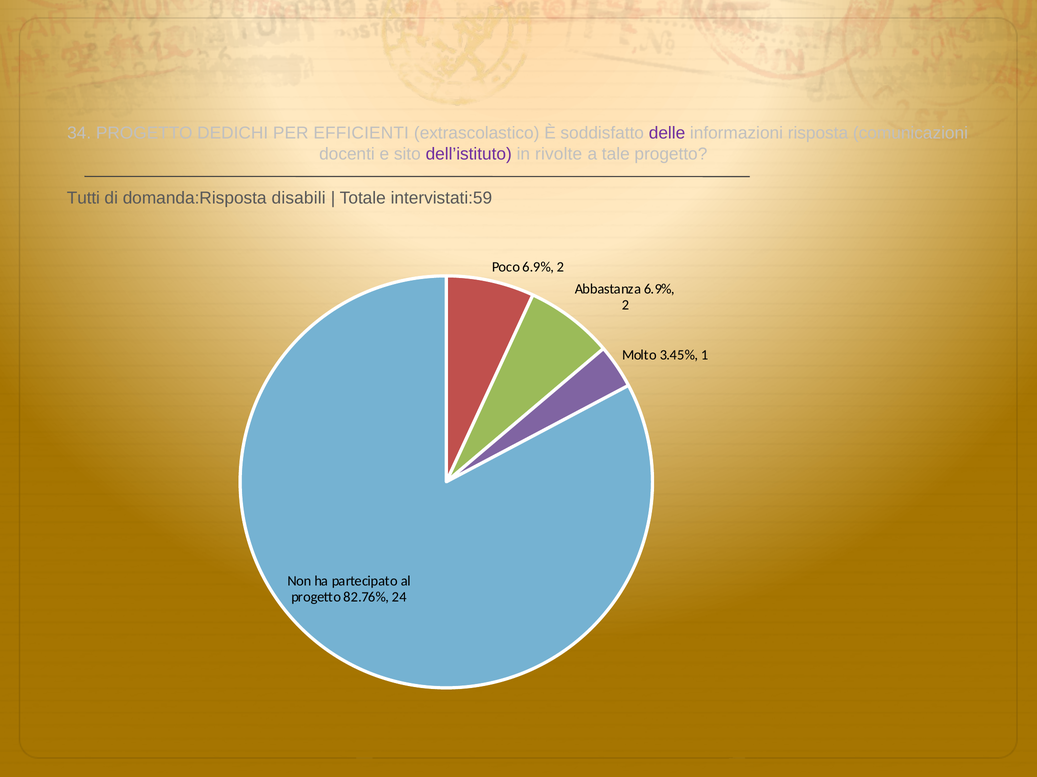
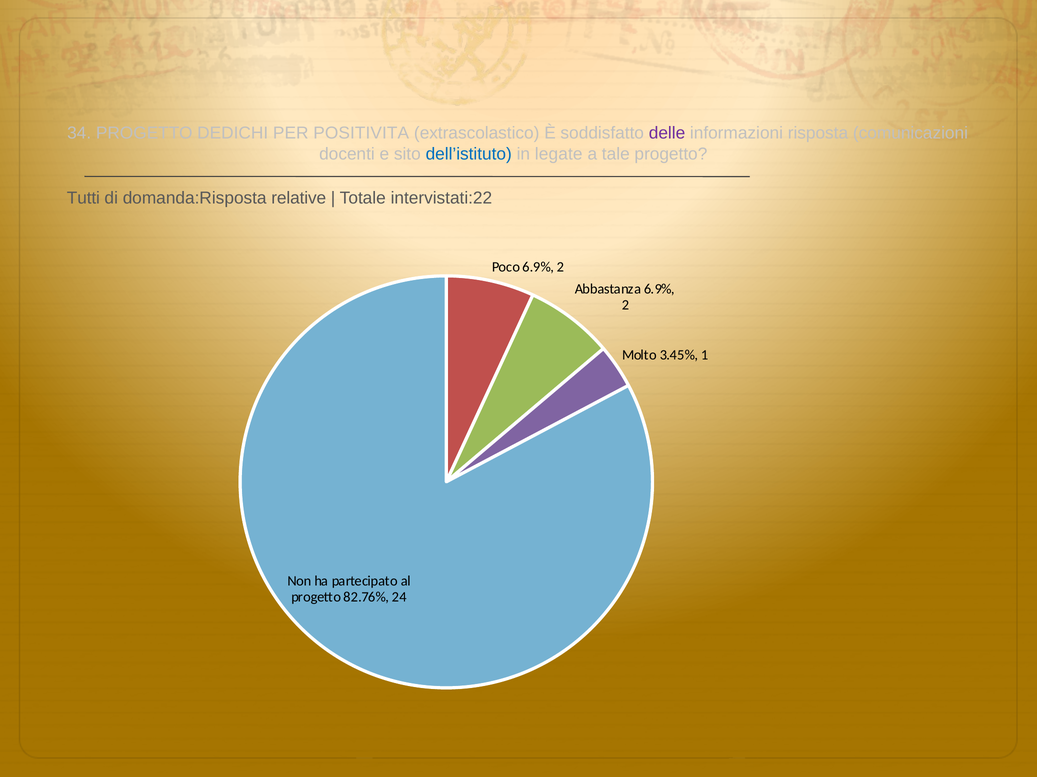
EFFICIENTI: EFFICIENTI -> POSITIVITA (361, 133)
dell’istituto colour: purple -> blue (469, 154)
rivolte: rivolte -> legate (559, 154)
disabili: disabili -> relative (299, 198)
intervistati:59: intervistati:59 -> intervistati:22 (441, 198)
